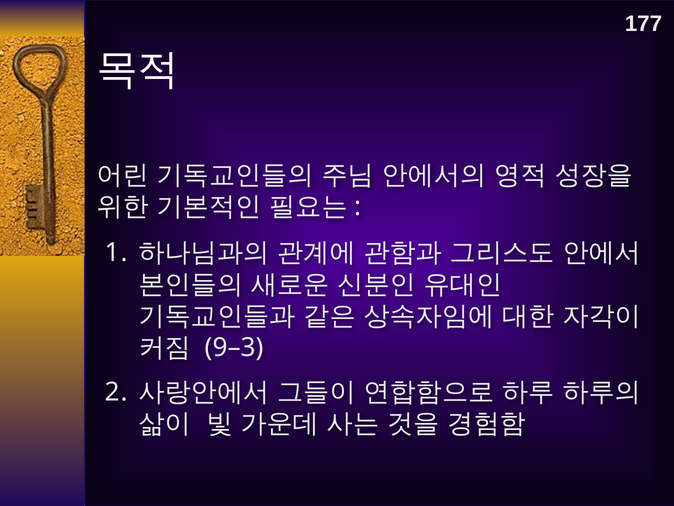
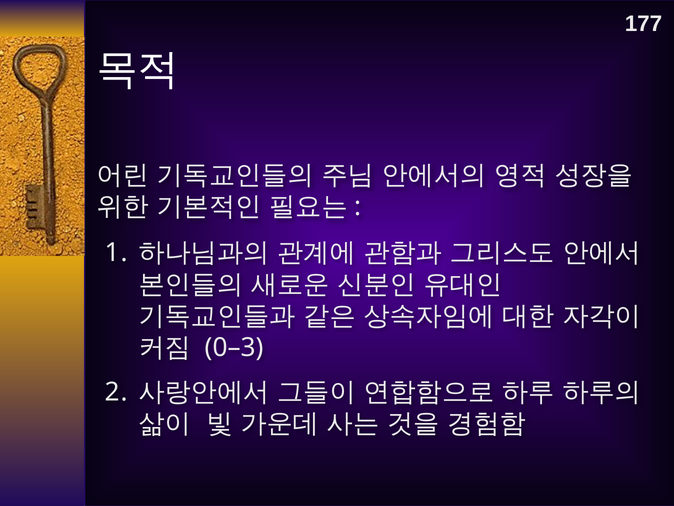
9–3: 9–3 -> 0–3 (234, 347)
